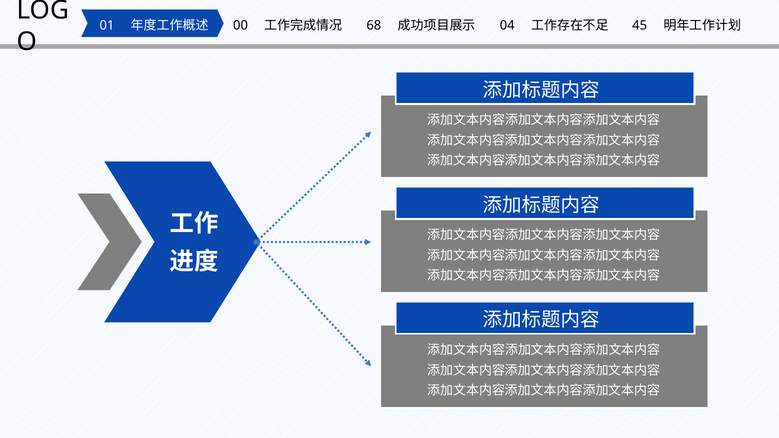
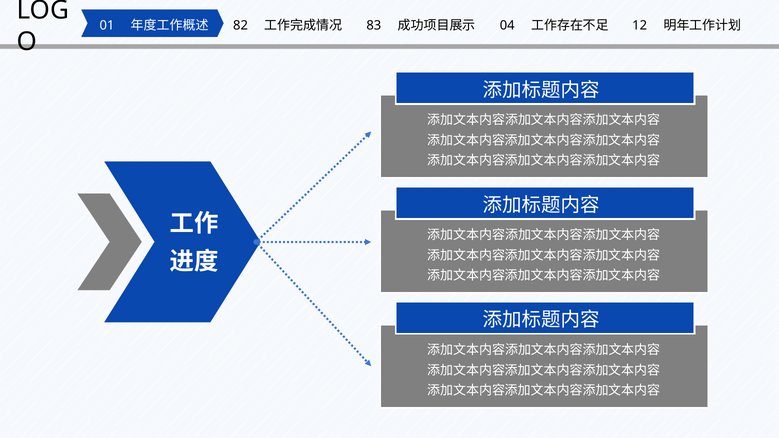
00: 00 -> 82 (241, 25)
68: 68 -> 83 (374, 25)
45: 45 -> 12 (640, 25)
